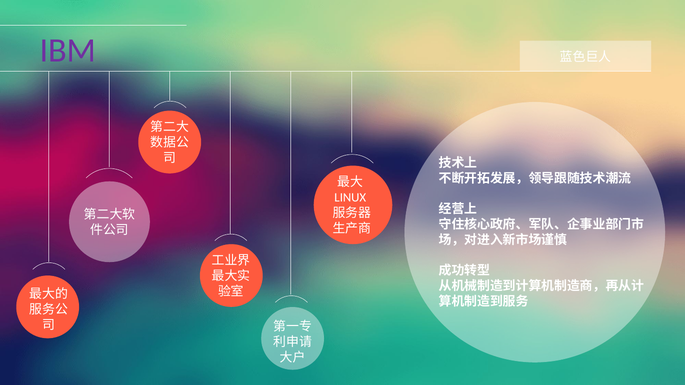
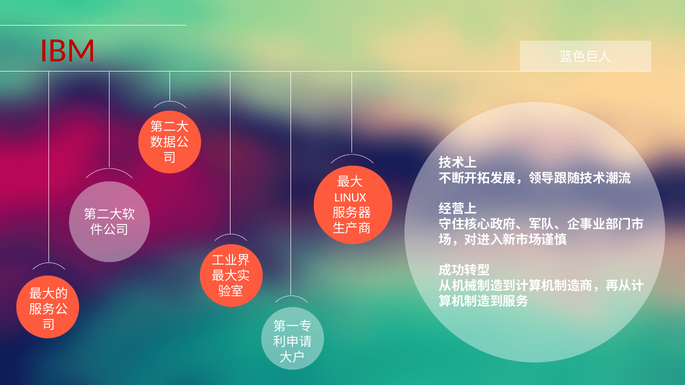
IBM colour: purple -> red (68, 51)
